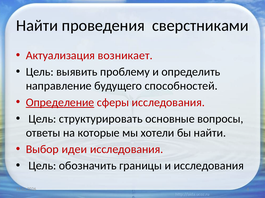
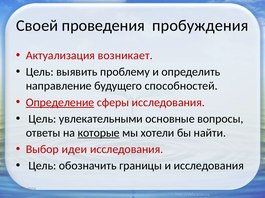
Найти: Найти -> Своей (37, 26)
сверстниками: сверстниками -> пробуждения (200, 26)
структурировать: структурировать -> увлекательными (101, 119)
которые underline: none -> present (99, 133)
